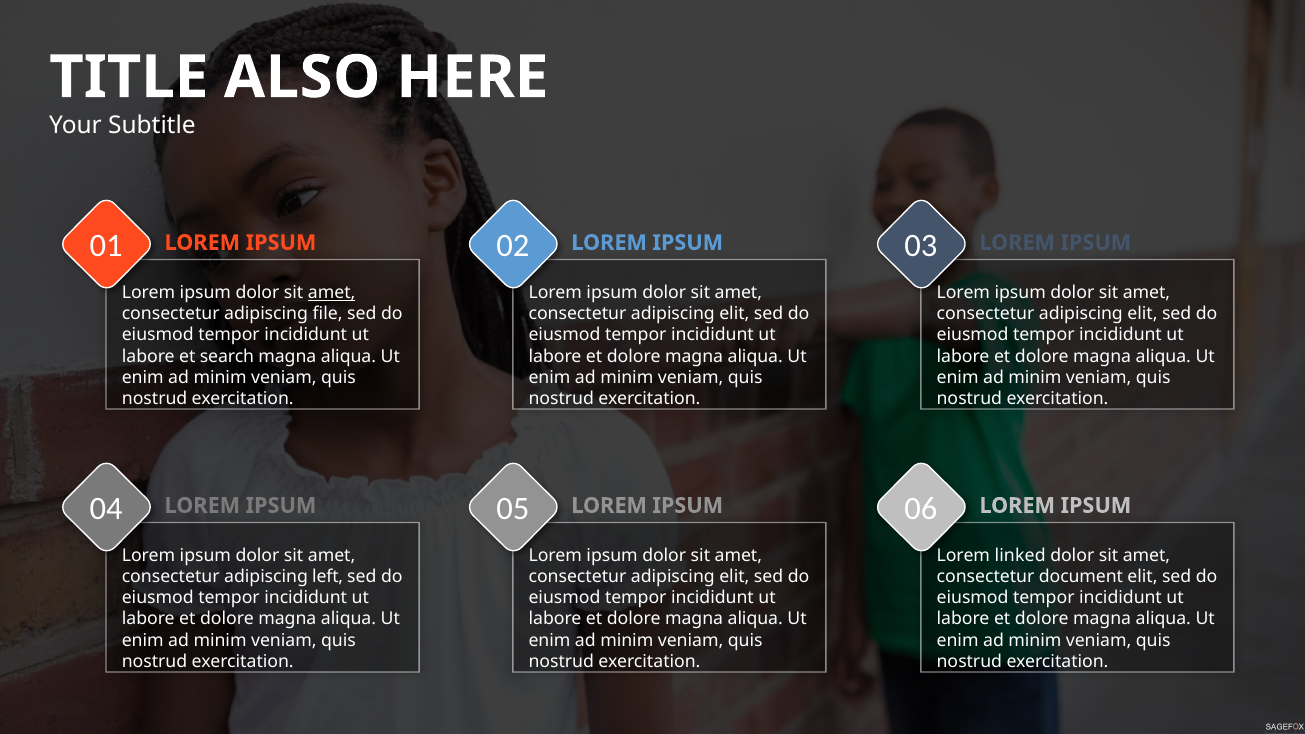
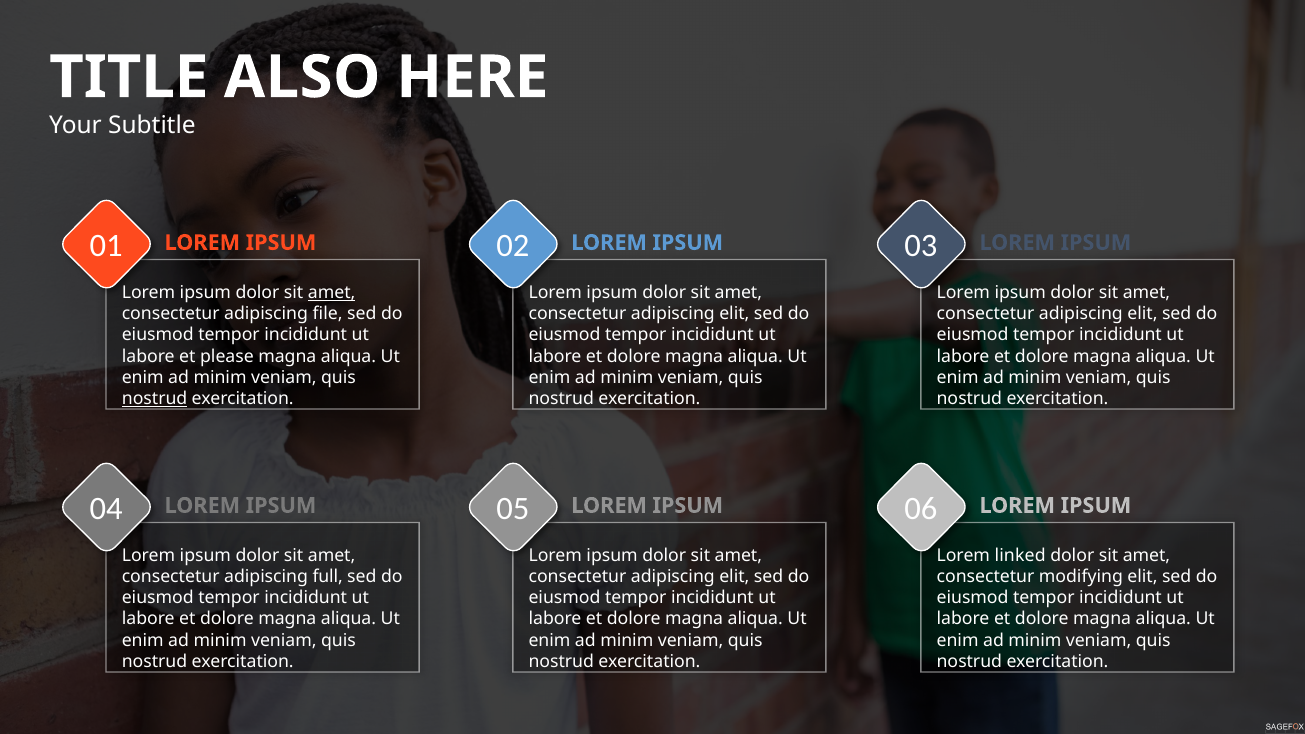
search: search -> please (227, 356)
nostrud underline: none -> present (155, 399)
left: left -> full (328, 577)
document: document -> modifying (1081, 577)
